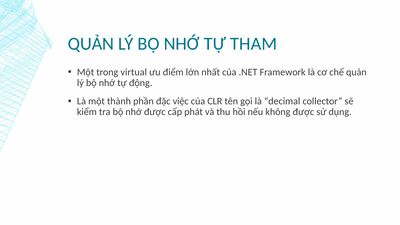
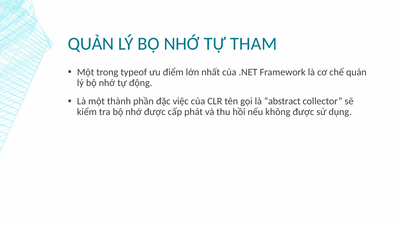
virtual: virtual -> typeof (134, 72)
decimal: decimal -> abstract (282, 101)
